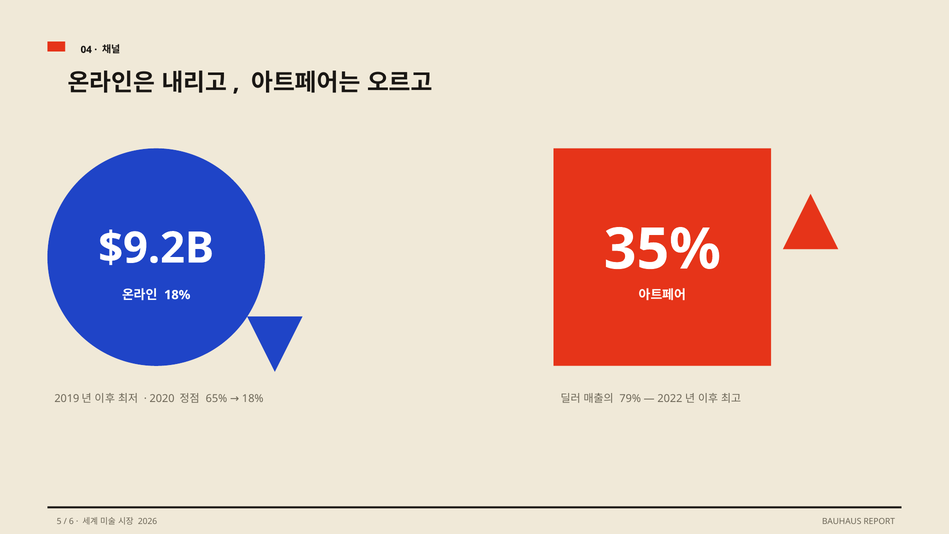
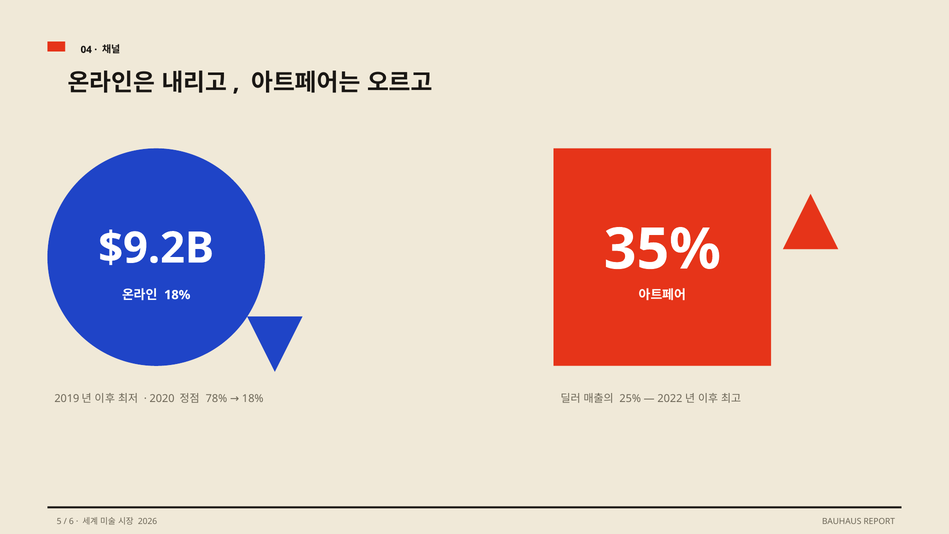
65%: 65% -> 78% (216, 398)
79%: 79% -> 25% (630, 398)
